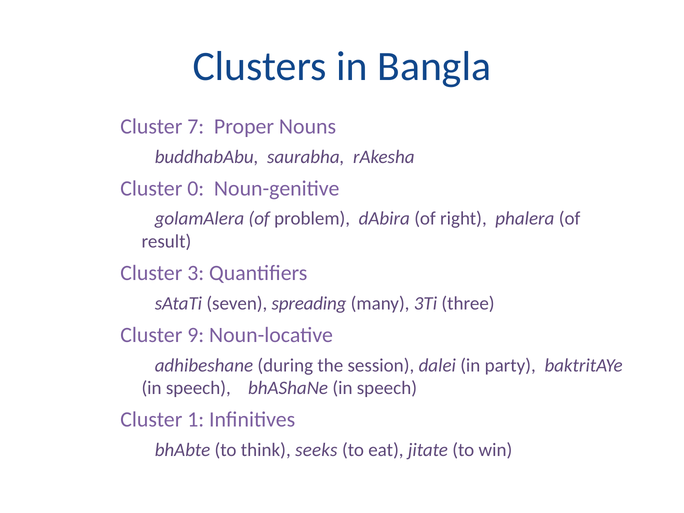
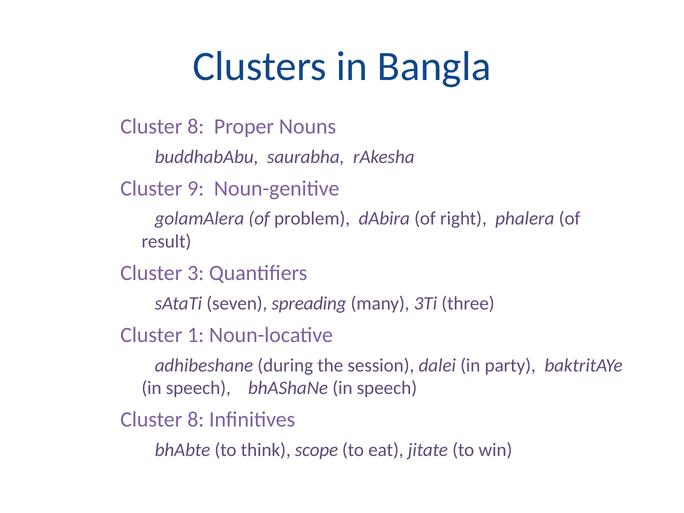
7: 7 -> 8 (196, 126)
0: 0 -> 9 (196, 188)
9: 9 -> 1 (196, 335)
1: 1 -> 8 (196, 420)
seeks: seeks -> scope (317, 450)
